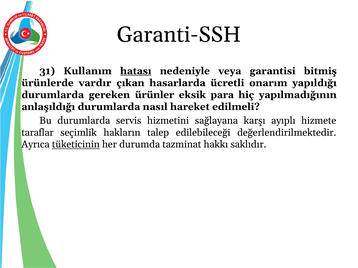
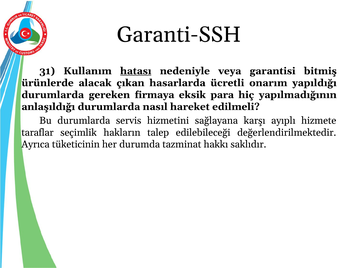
vardır: vardır -> alacak (95, 83)
ürünler: ürünler -> firmaya (155, 95)
tüketicinin underline: present -> none (76, 145)
